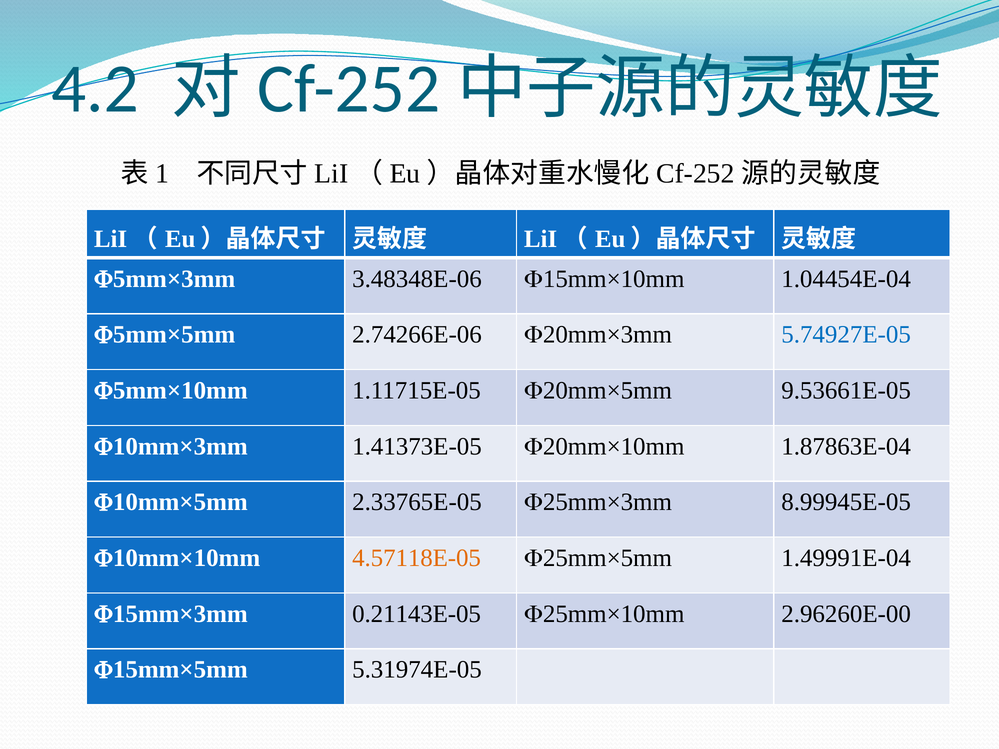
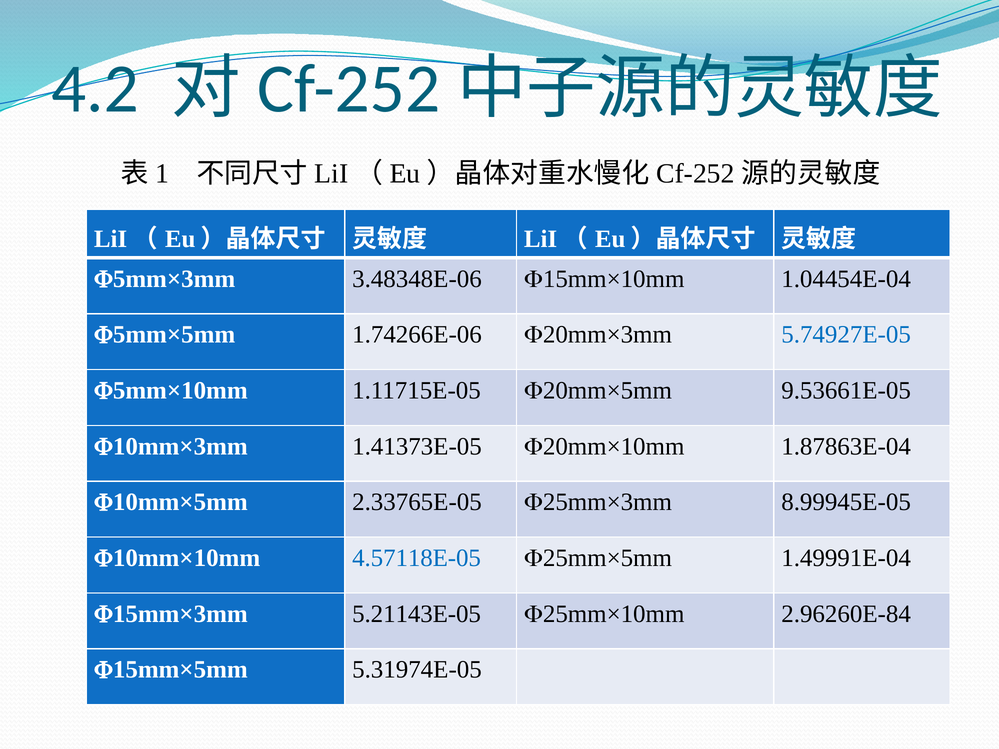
2.74266E-06: 2.74266E-06 -> 1.74266E-06 (417, 335)
4.57118E-05 colour: orange -> blue (417, 558)
0.21143E-05: 0.21143E-05 -> 5.21143E-05 (417, 614)
2.96260E-00: 2.96260E-00 -> 2.96260E-84 (846, 614)
